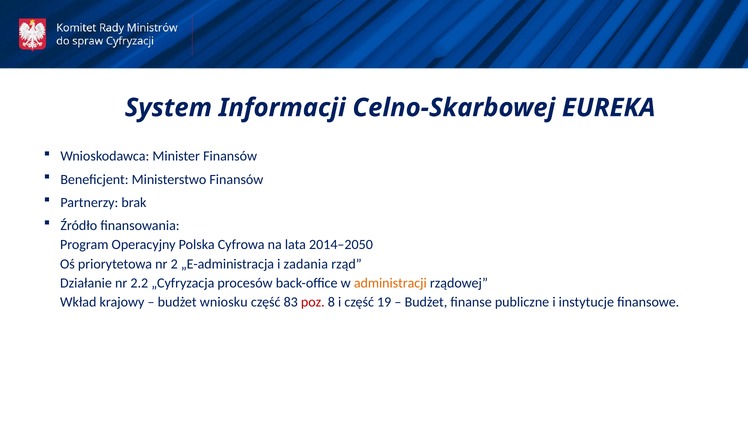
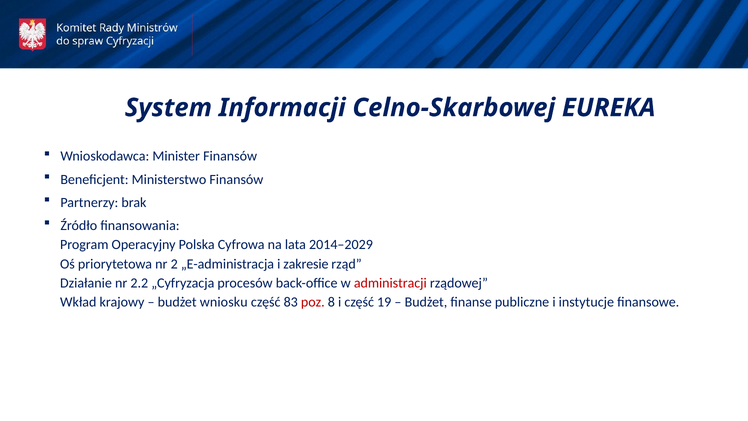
2014–2050: 2014–2050 -> 2014–2029 (341, 245)
zadania: zadania -> zakresie (306, 264)
administracji colour: orange -> red (390, 283)
